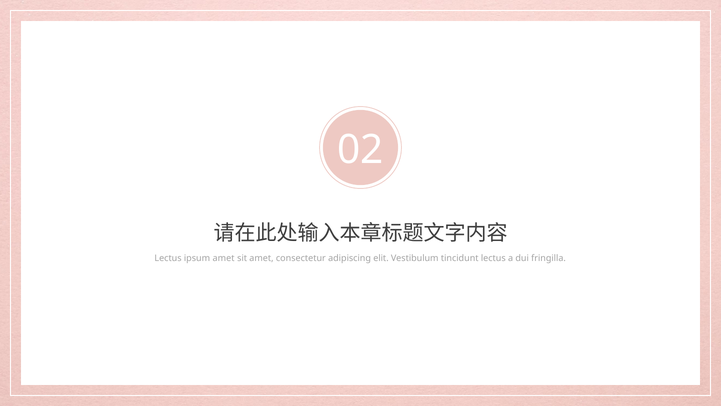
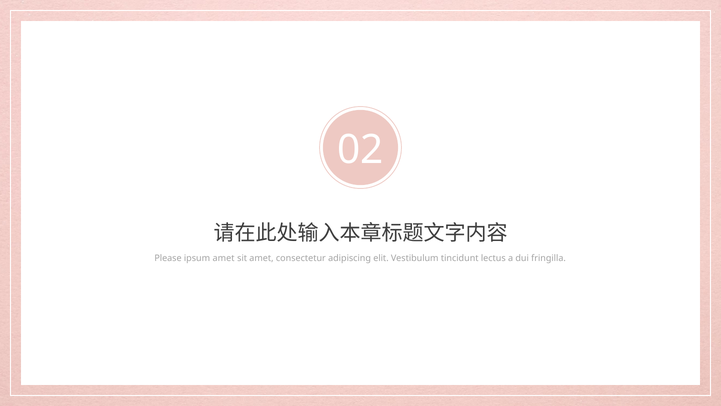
Lectus: Lectus -> Please (168, 258)
